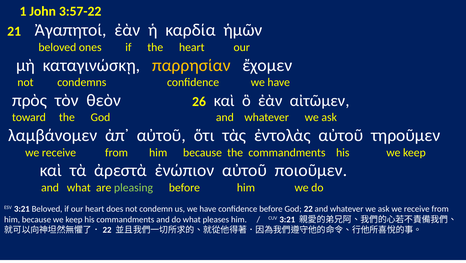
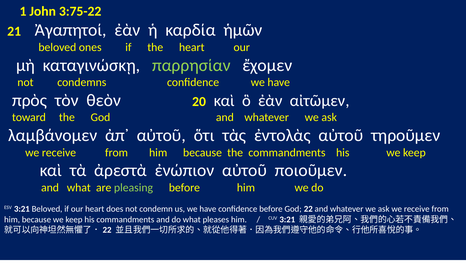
3:57-22: 3:57-22 -> 3:75-22 (80, 11)
παρρησίαν colour: yellow -> light green (191, 65)
26: 26 -> 20 (199, 102)
